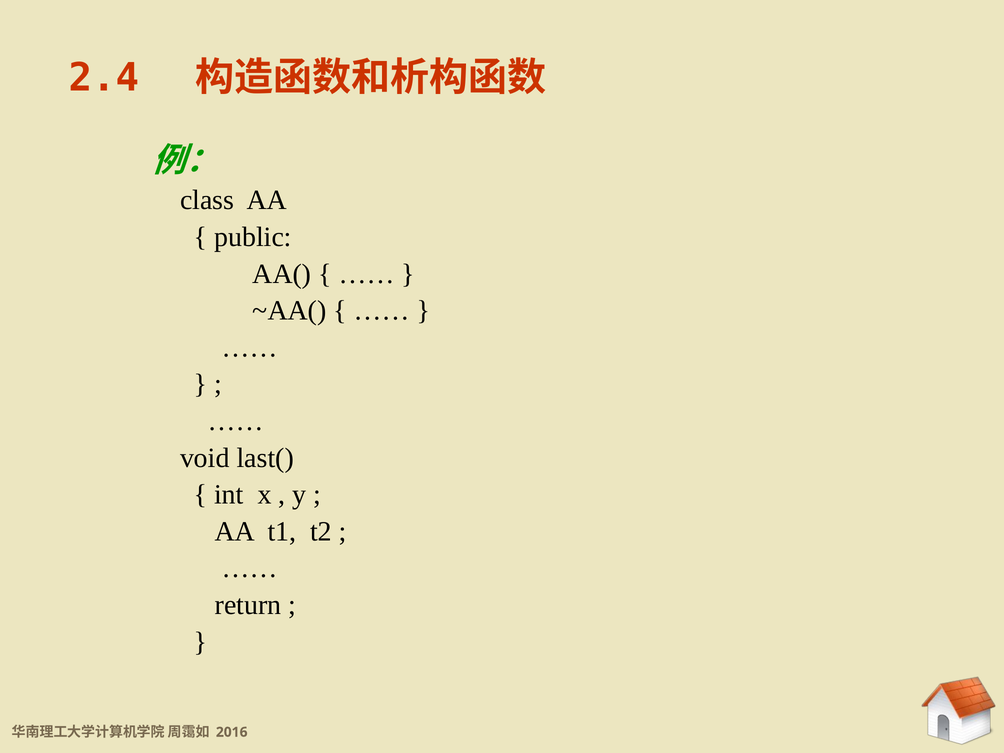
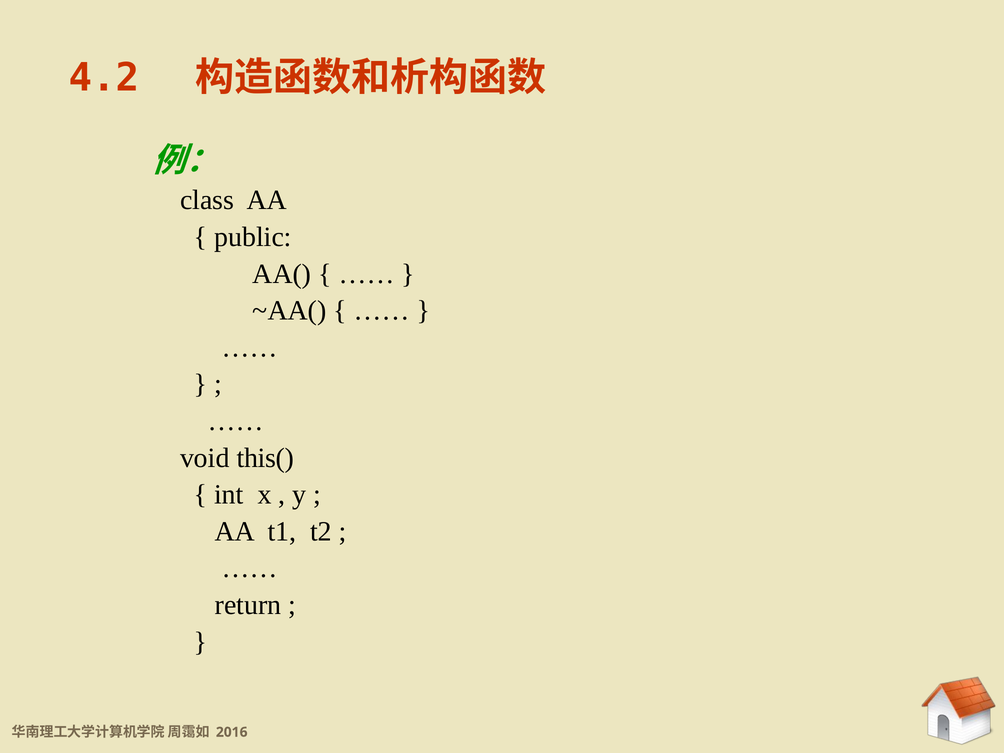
2.4: 2.4 -> 4.2 (104, 78)
last(: last( -> this( (265, 458)
